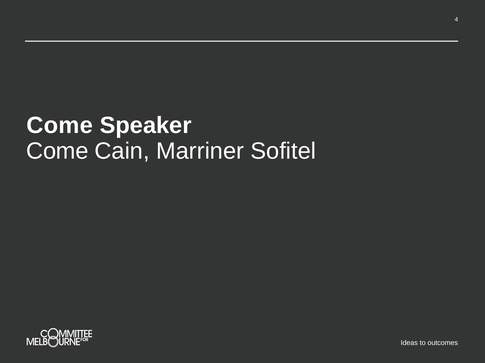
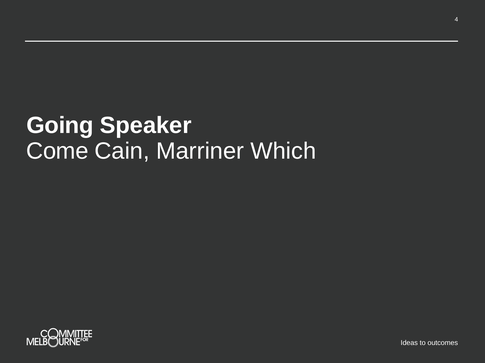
Come: Come -> Going (60, 126)
Sofitel: Sofitel -> Which (283, 151)
